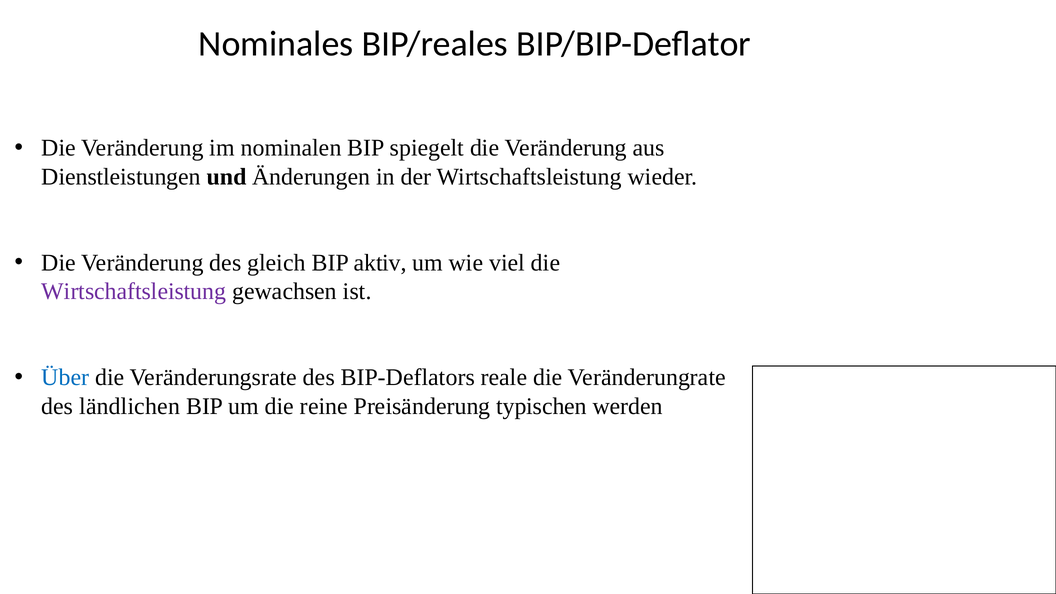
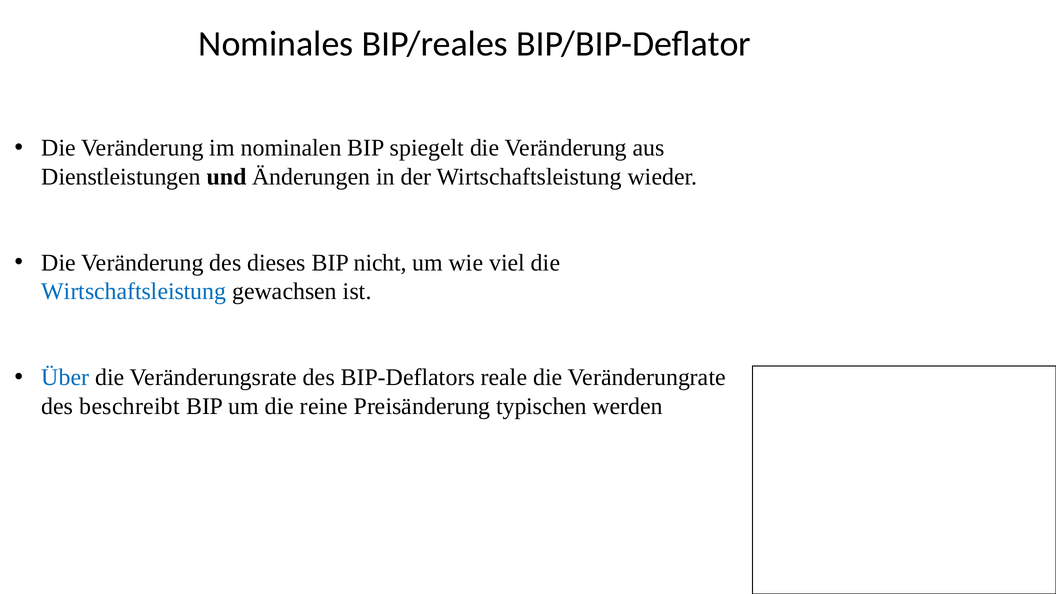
gleich: gleich -> dieses (276, 263)
aktiv: aktiv -> nicht (380, 263)
Wirtschaftsleistung colour: purple -> blue (134, 292)
ländlichen: ländlichen -> beschreibt (130, 406)
